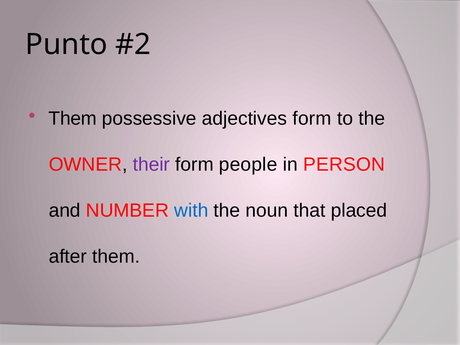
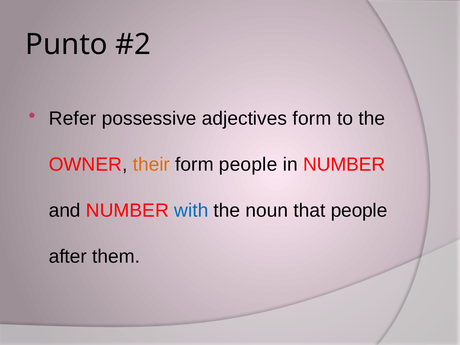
Them: Them -> Refer (73, 119)
their colour: purple -> orange (151, 165)
in PERSON: PERSON -> NUMBER (344, 165)
that placed: placed -> people (359, 211)
